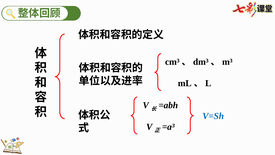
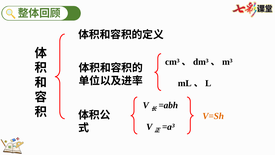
V=Sh colour: blue -> orange (213, 116)
